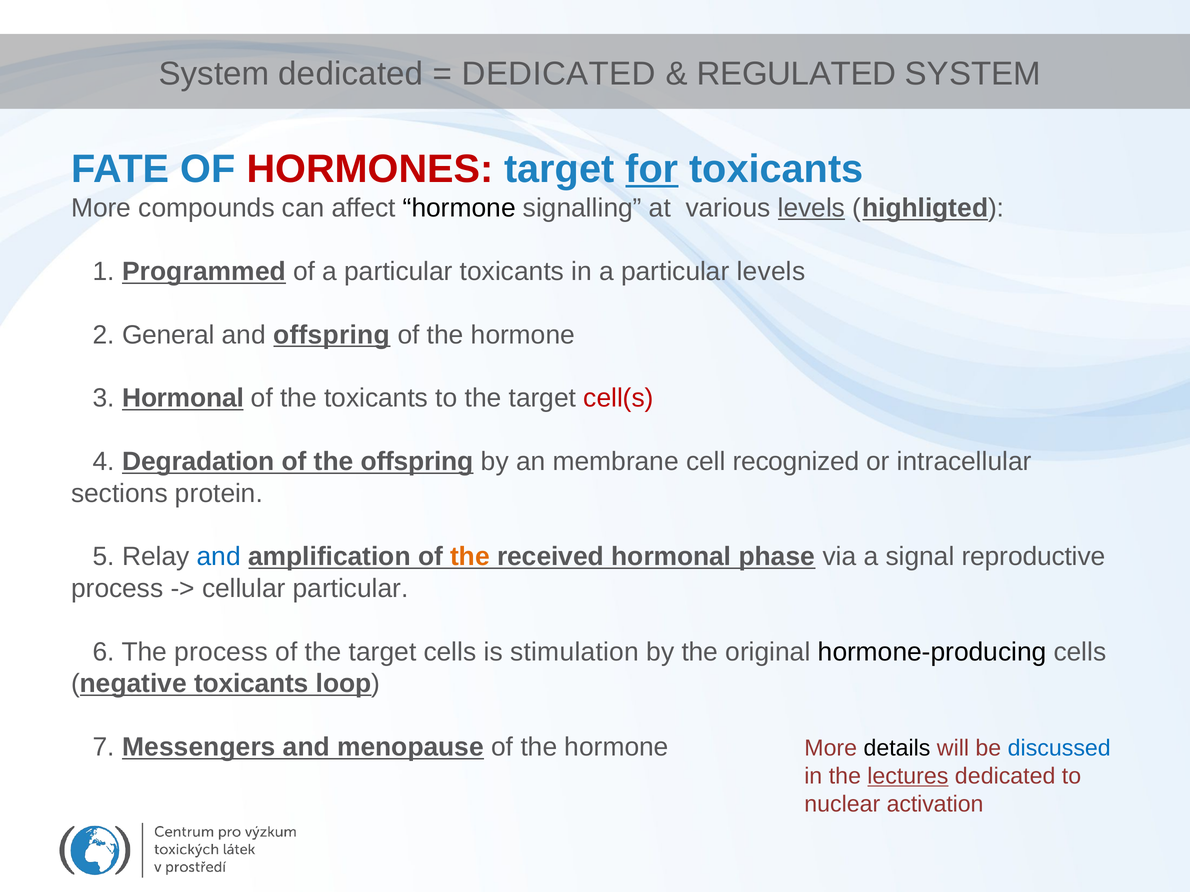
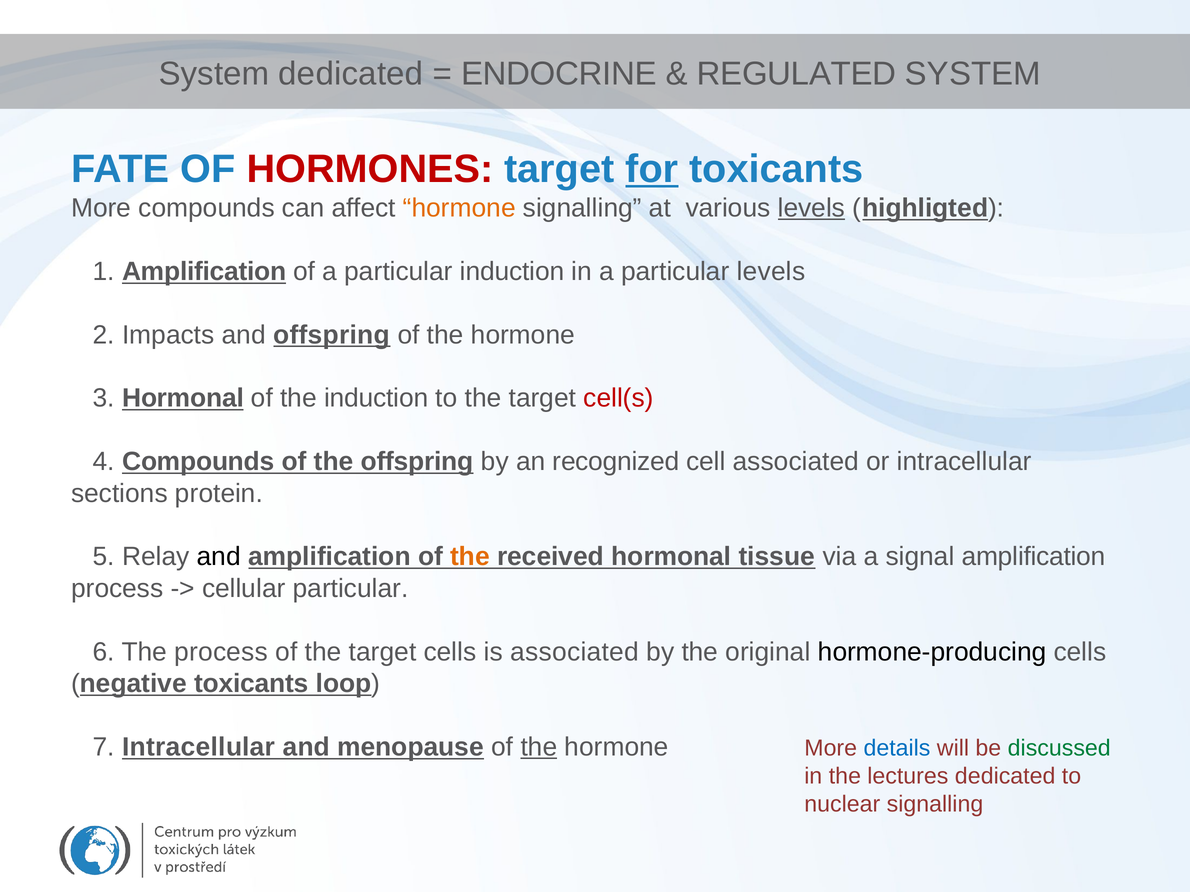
DEDICATED: DEDICATED -> ENDOCRINE (559, 74)
hormone colour: black -> orange (459, 208)
1 Programmed: Programmed -> Amplification (204, 272)
particular toxicants: toxicants -> induction (512, 272)
General: General -> Impacts (168, 335)
the toxicants: toxicants -> induction (376, 398)
4 Degradation: Degradation -> Compounds (198, 462)
membrane: membrane -> recognized (616, 462)
cell recognized: recognized -> associated (796, 462)
and colour: blue -> black (219, 557)
phase: phase -> tissue (777, 557)
signal reproductive: reproductive -> amplification (1034, 557)
is stimulation: stimulation -> associated (575, 652)
7 Messengers: Messengers -> Intracellular (199, 747)
the underline: none -> present (539, 747)
details colour: black -> blue (897, 749)
discussed colour: blue -> green (1059, 749)
lectures underline: present -> none (908, 777)
nuclear activation: activation -> signalling (935, 804)
